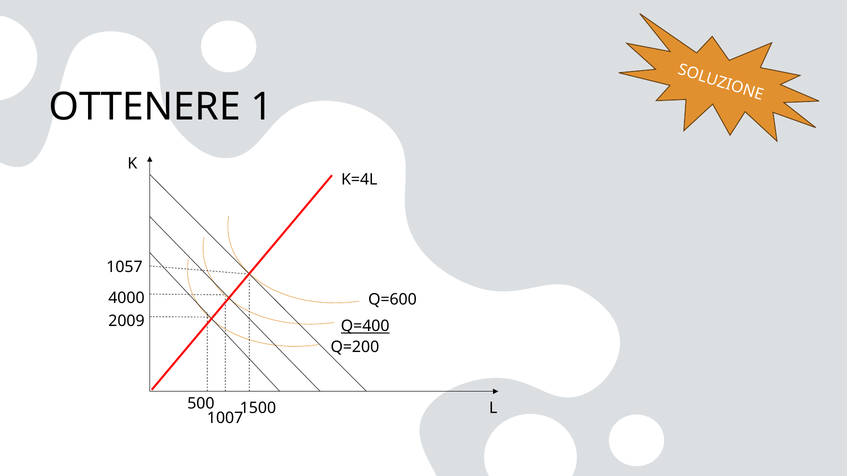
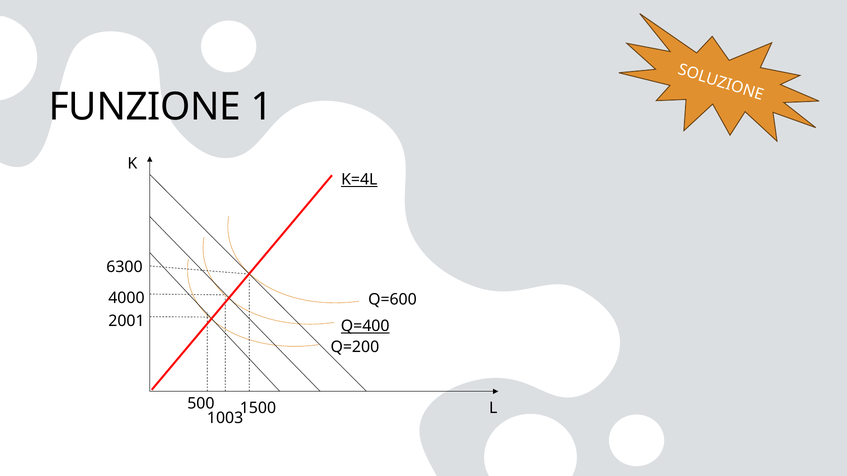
OTTENERE: OTTENERE -> FUNZIONE (145, 107)
K=4L underline: none -> present (359, 180)
1057: 1057 -> 6300 (125, 267)
2009: 2009 -> 2001 (127, 321)
1007: 1007 -> 1003 (225, 418)
